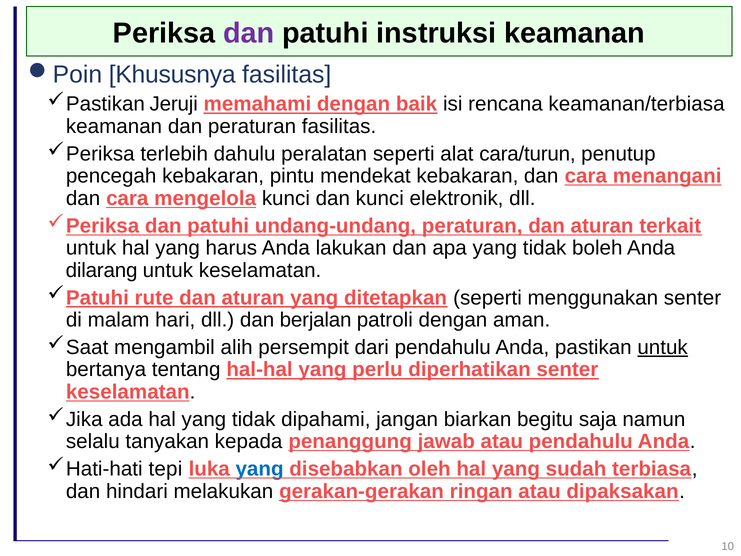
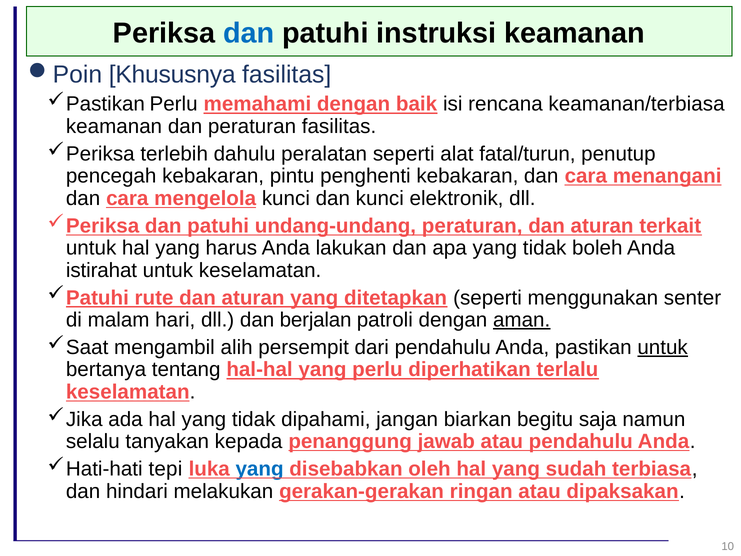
dan colour: purple -> blue (249, 33)
Jeruji: Jeruji -> Perlu (174, 104)
cara/turun: cara/turun -> fatal/turun (527, 154)
mendekat: mendekat -> penghenti (365, 176)
dilarang: dilarang -> istirahat (102, 270)
aman underline: none -> present (522, 320)
diperhatikan senter: senter -> terlalu (567, 369)
